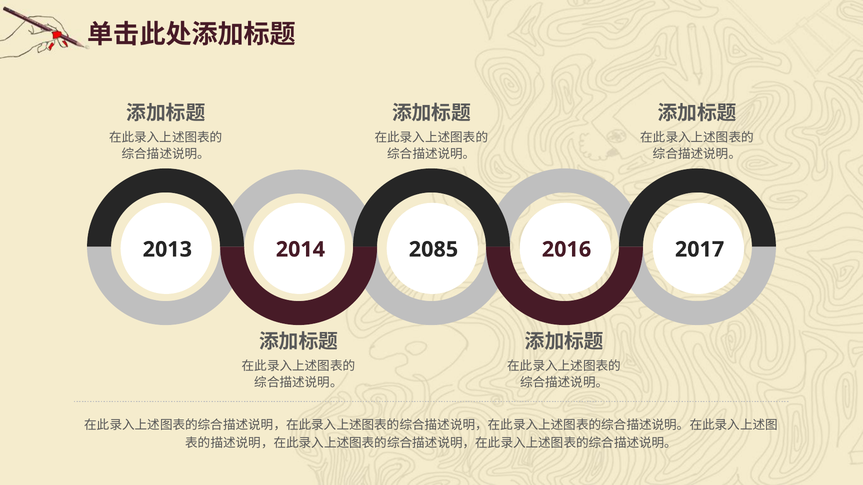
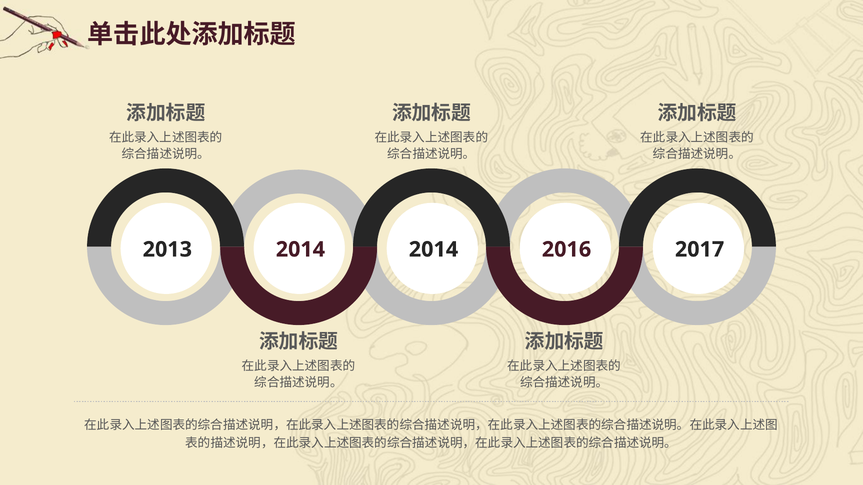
2085: 2085 -> 2014 (433, 250)
